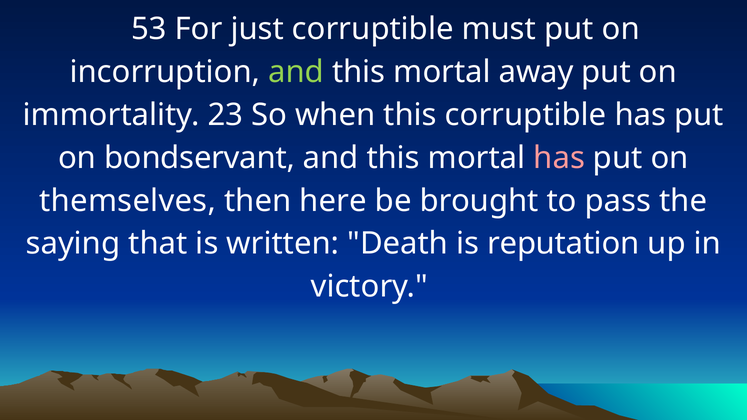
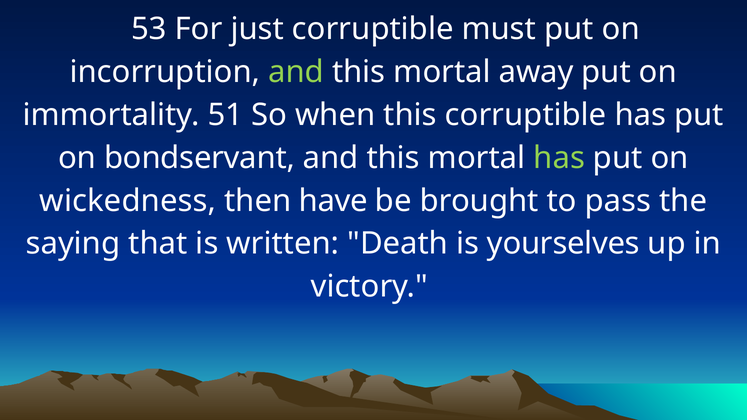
23: 23 -> 51 (225, 115)
has colour: pink -> light green (559, 158)
themselves: themselves -> wickedness (128, 201)
here: here -> have (333, 201)
reputation: reputation -> yourselves (563, 244)
